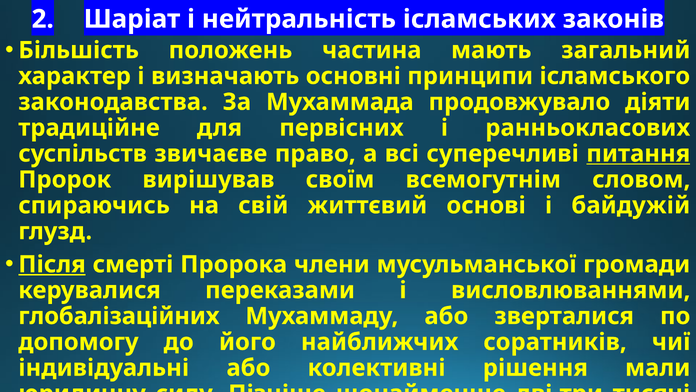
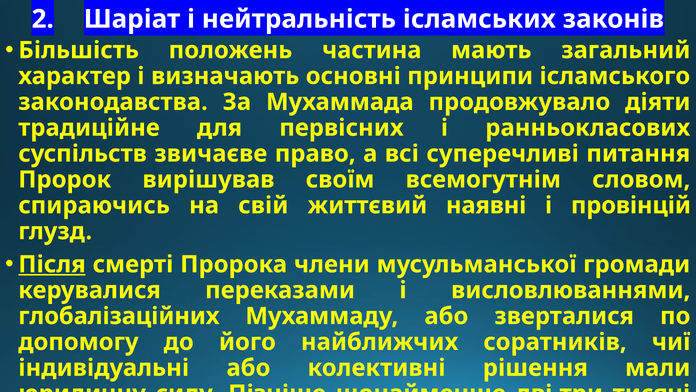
питання underline: present -> none (638, 154)
основі: основі -> наявні (486, 205)
байдужій: байдужій -> провінцій (631, 205)
